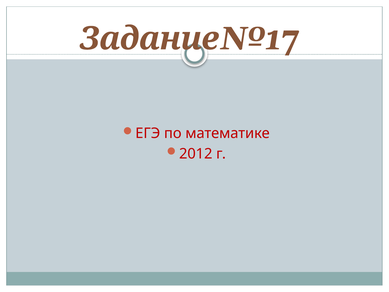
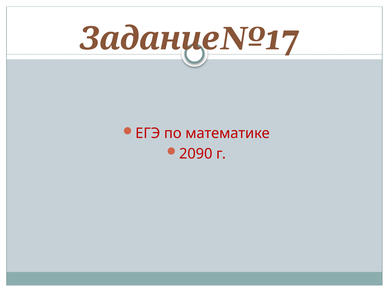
2012: 2012 -> 2090 (196, 154)
